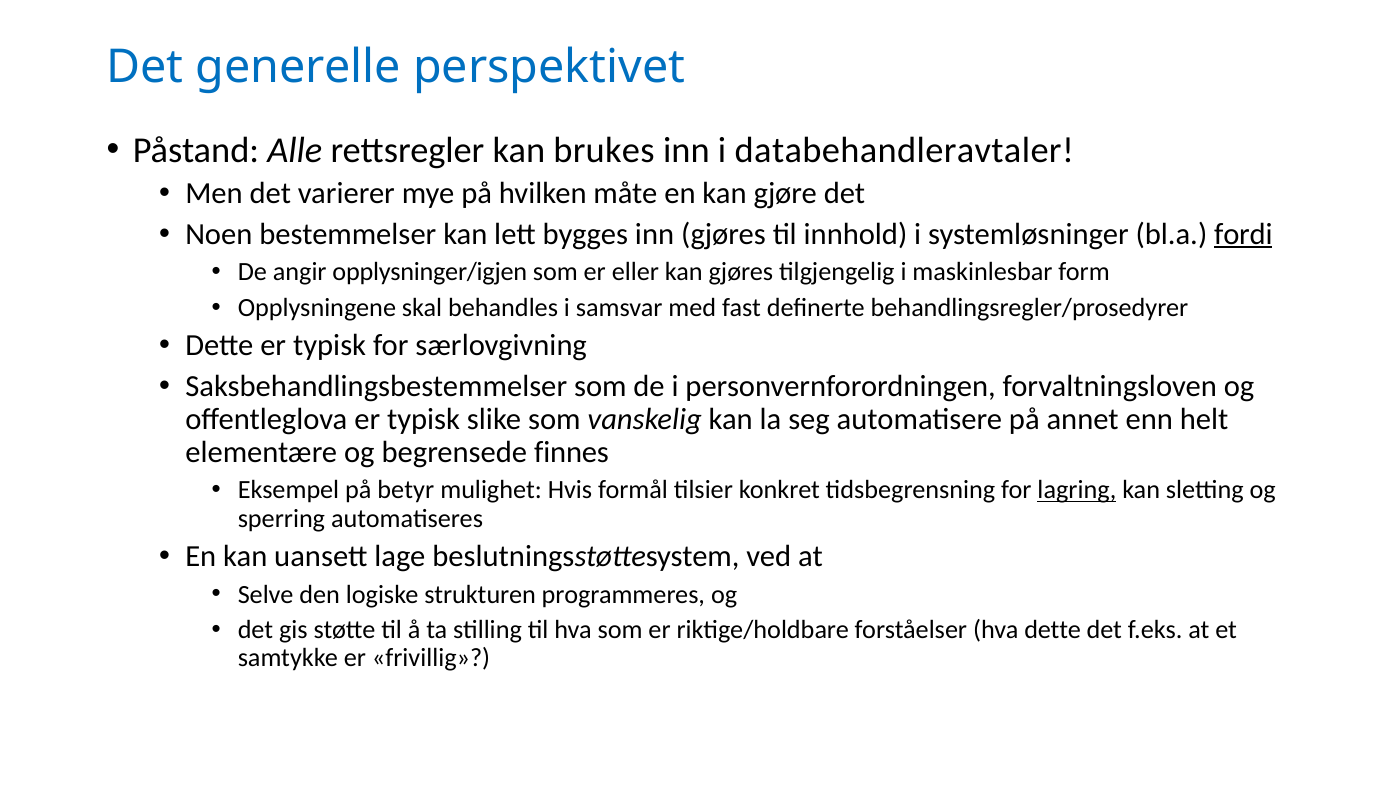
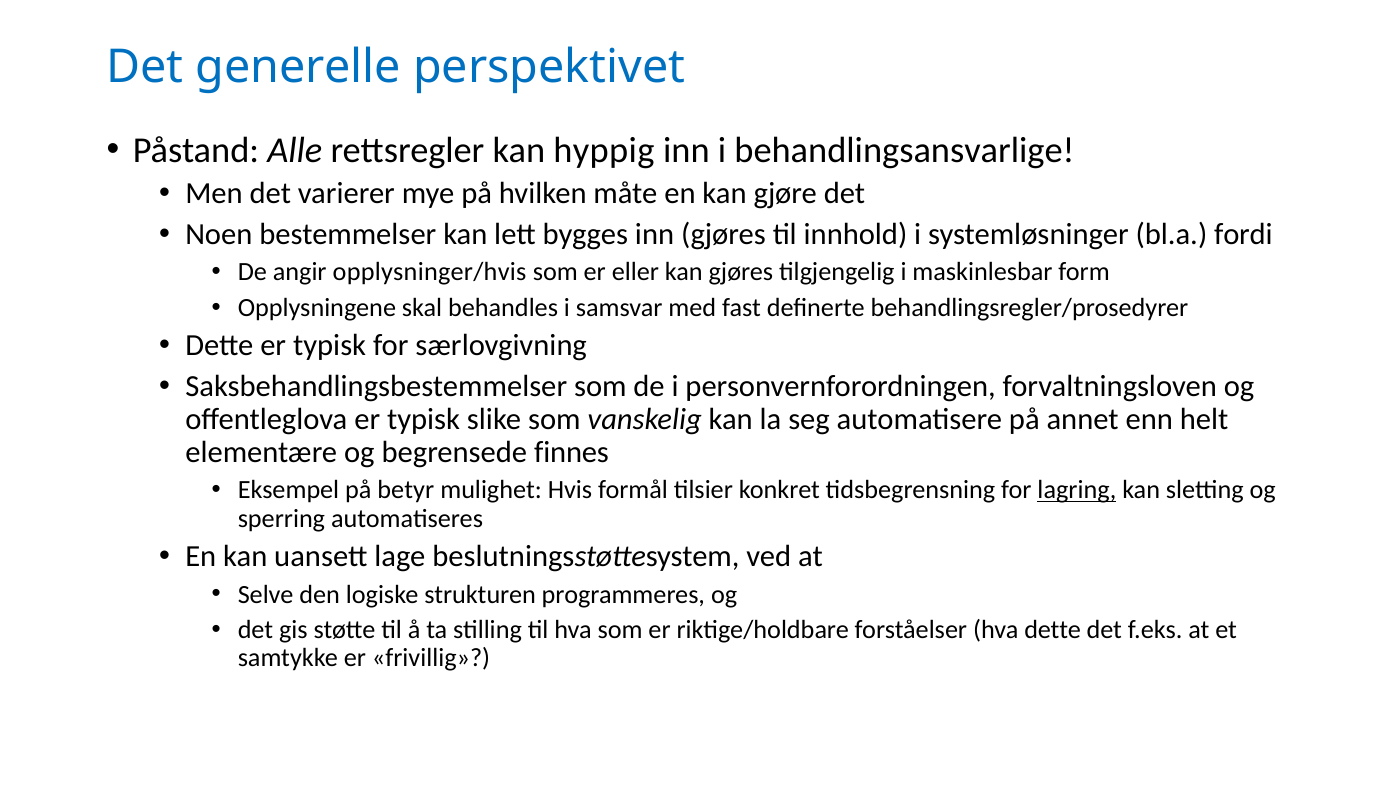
brukes: brukes -> hyppig (604, 150)
databehandleravtaler: databehandleravtaler -> behandlingsansvarlige (904, 150)
fordi underline: present -> none (1243, 234)
opplysninger/igjen: opplysninger/igjen -> opplysninger/hvis (430, 272)
